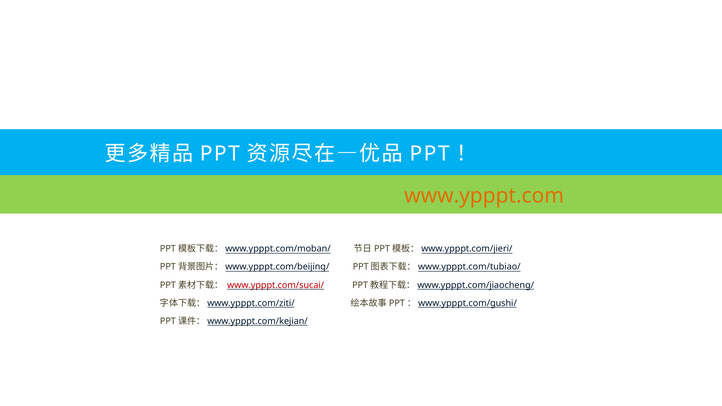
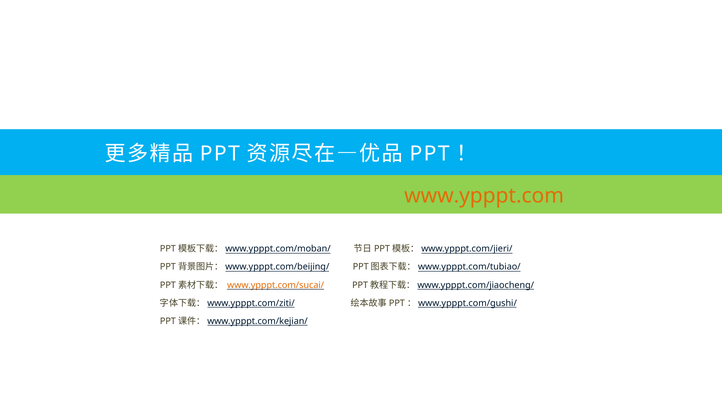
www.ypppt.com/sucai/ colour: red -> orange (276, 285)
